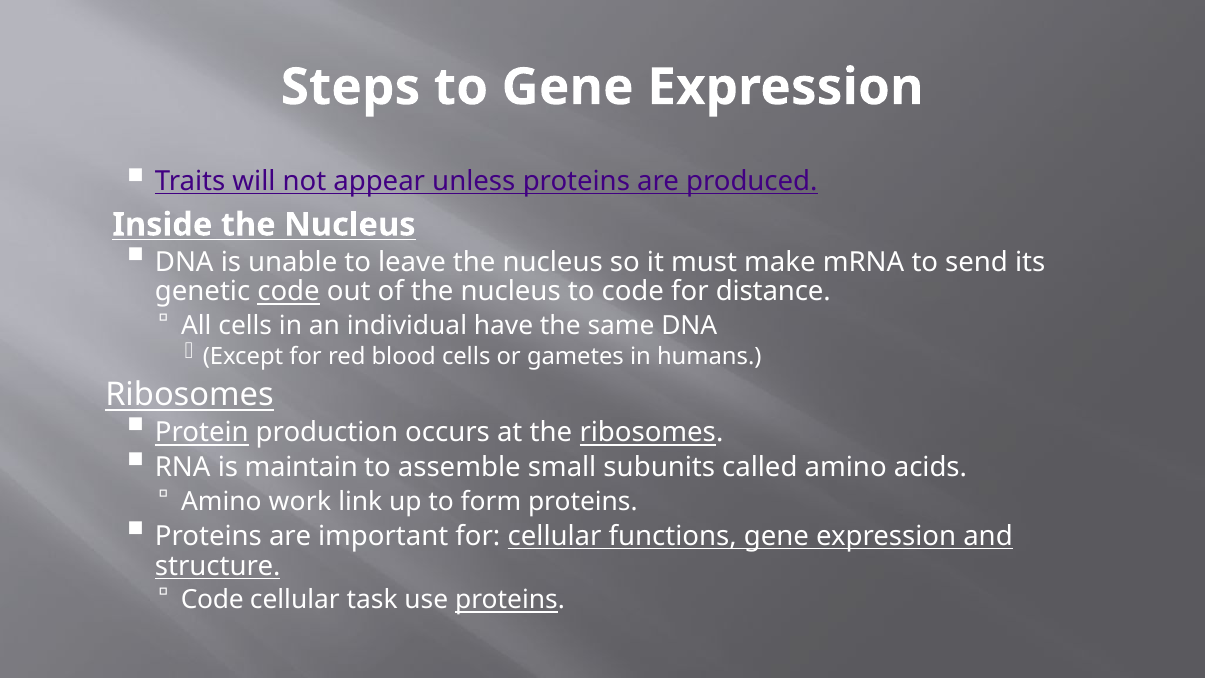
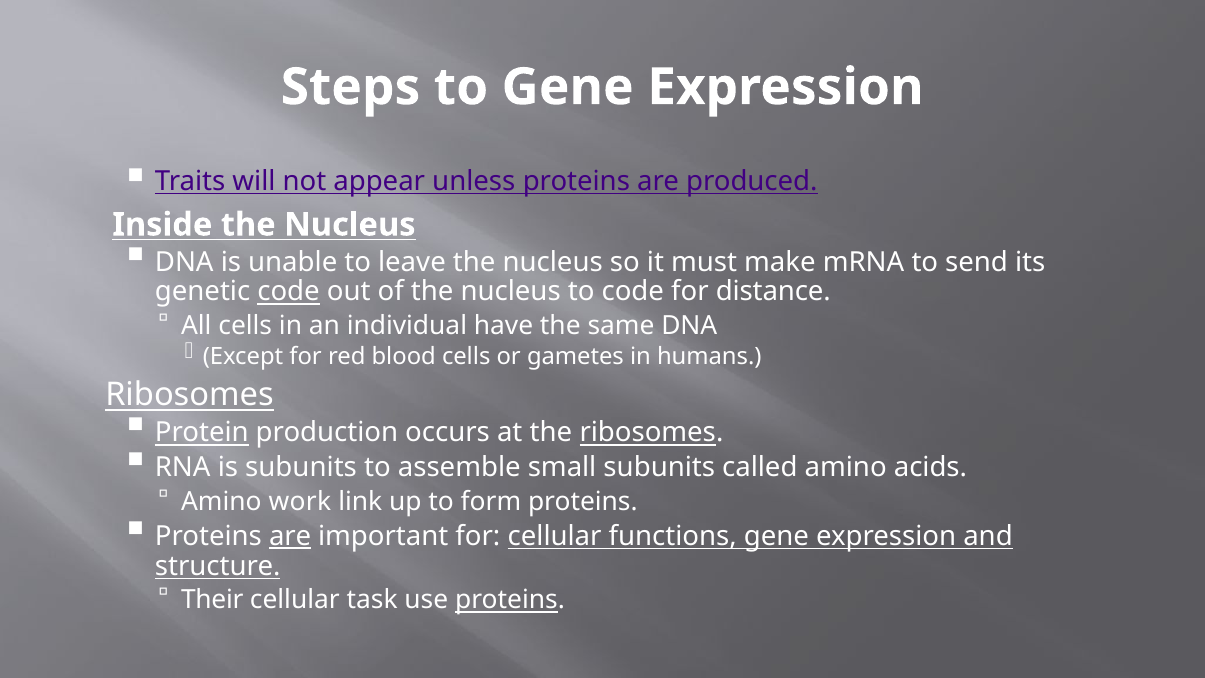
is maintain: maintain -> subunits (301, 467)
are underline: none -> present (290, 536)
Code: Code -> Their (212, 600)
